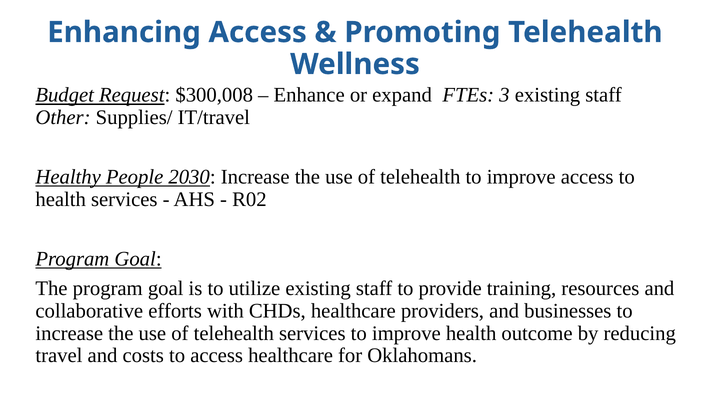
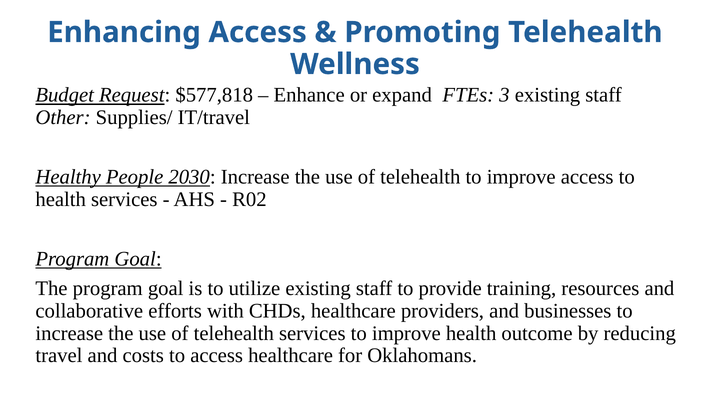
$300,008: $300,008 -> $577,818 (214, 95)
